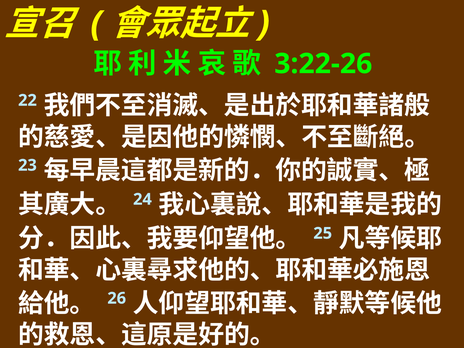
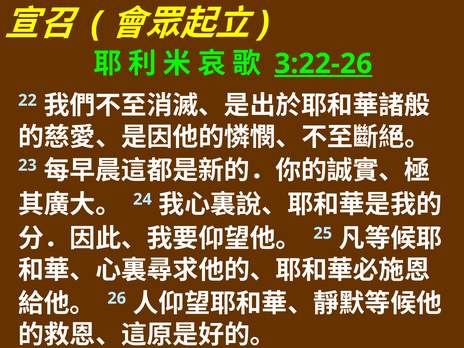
3:22-26 underline: none -> present (323, 64)
